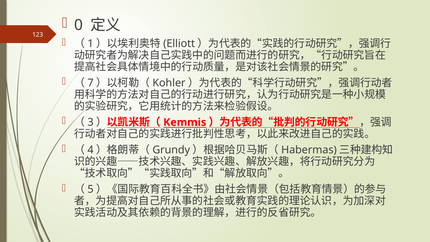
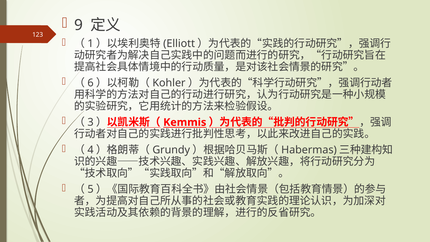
0: 0 -> 9 (78, 25)
7: 7 -> 6 (90, 83)
